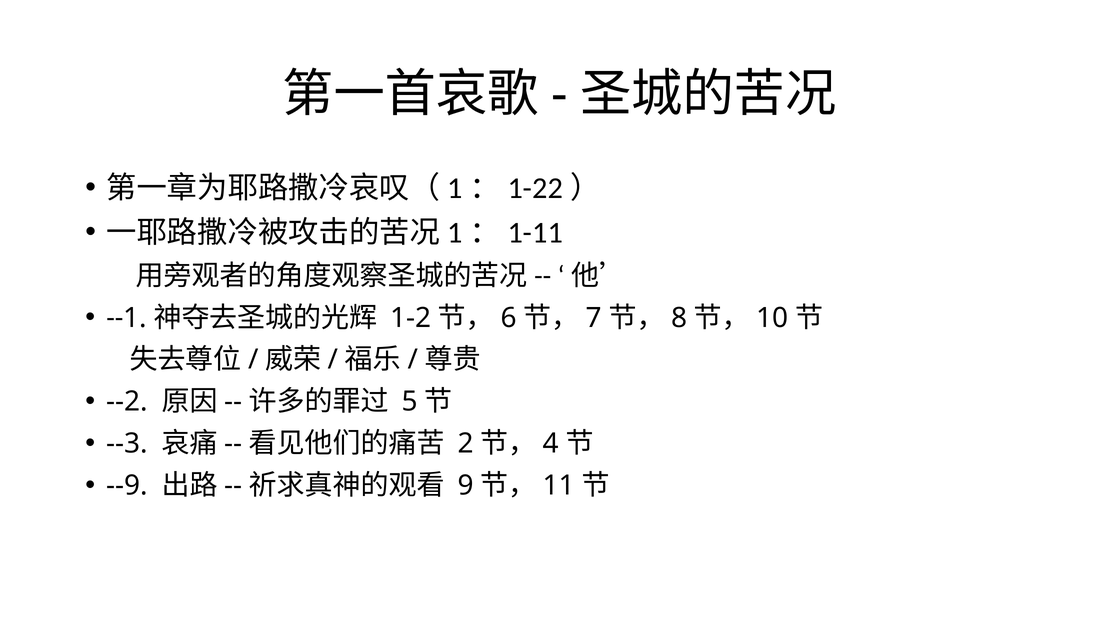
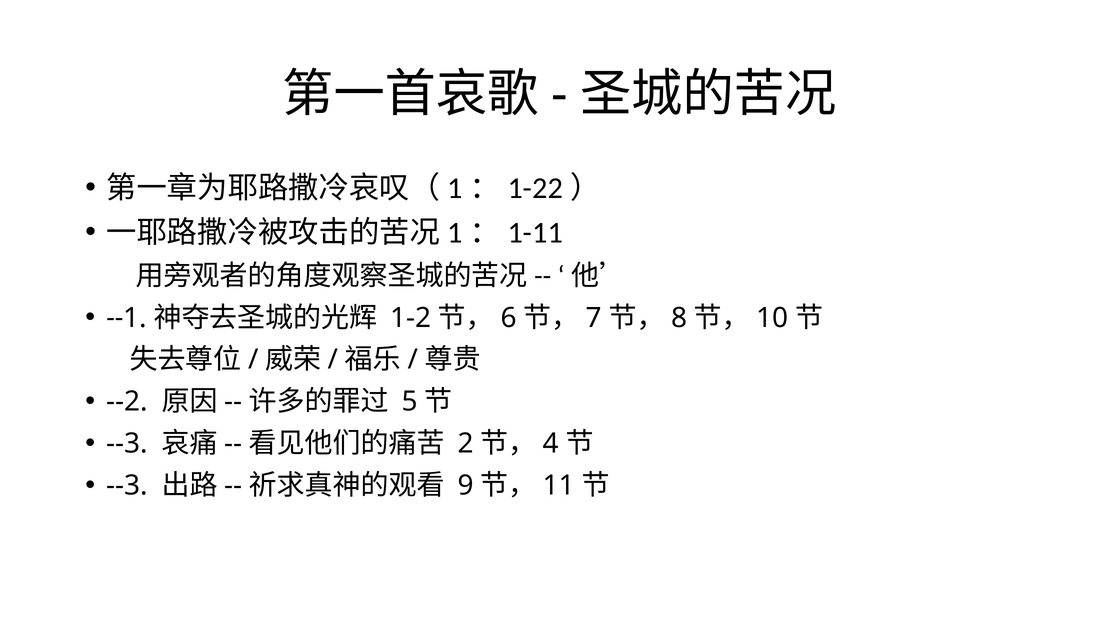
--9: --9 -> --3 (127, 485)
